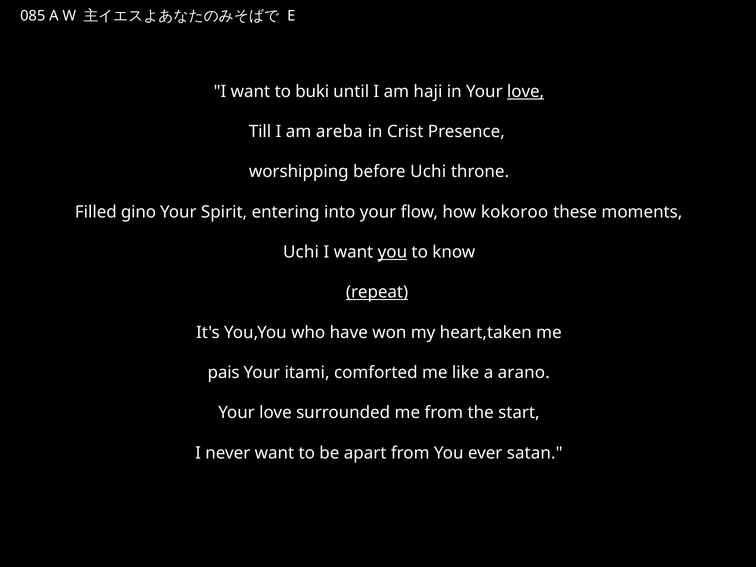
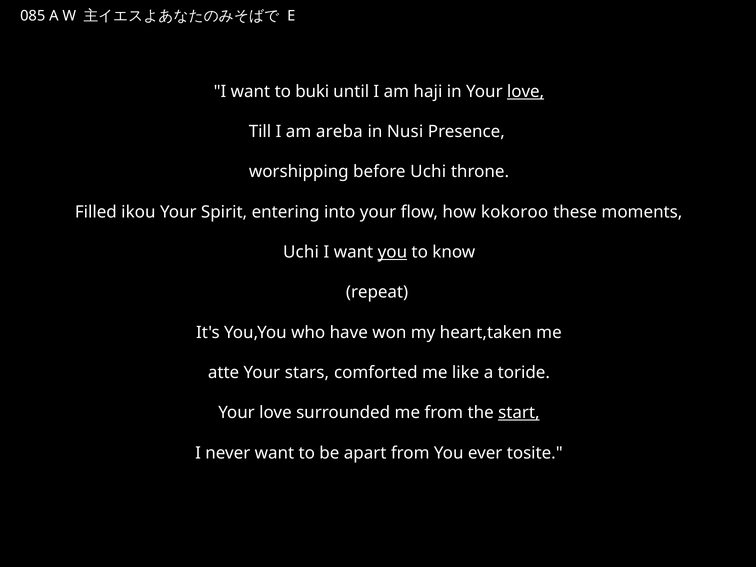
Crist: Crist -> Nusi (405, 132)
gino: gino -> ikou (138, 212)
repeat underline: present -> none (377, 292)
pais: pais -> atte (224, 373)
itami: itami -> stars (307, 373)
arano: arano -> toride (524, 373)
start underline: none -> present (519, 413)
satan: satan -> tosite (535, 453)
